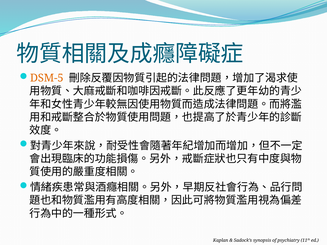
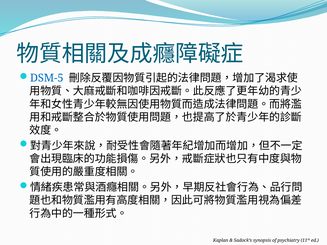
DSM-5 colour: orange -> blue (47, 78)
